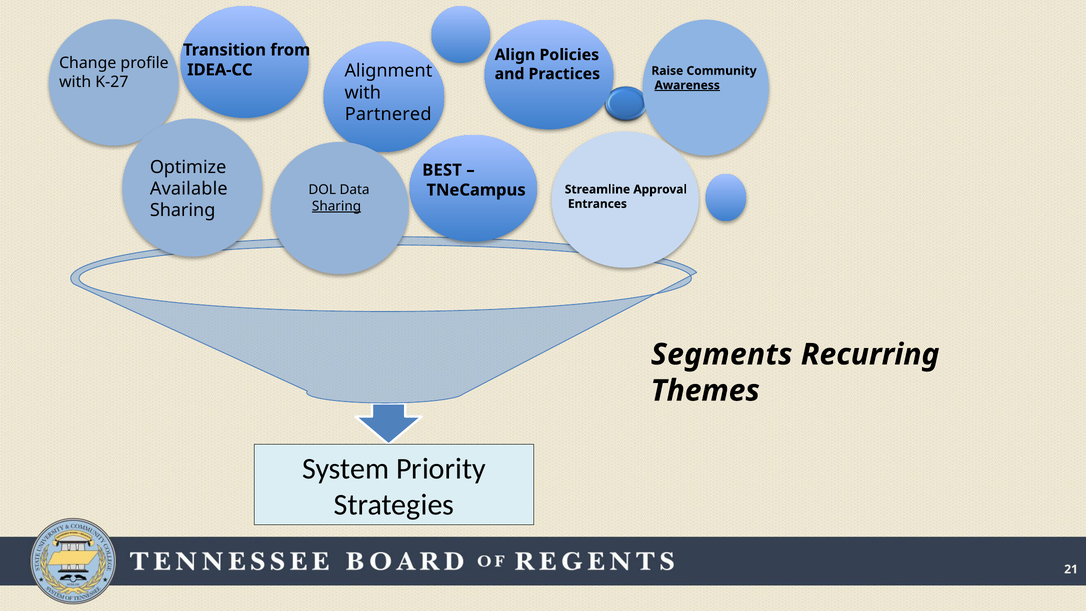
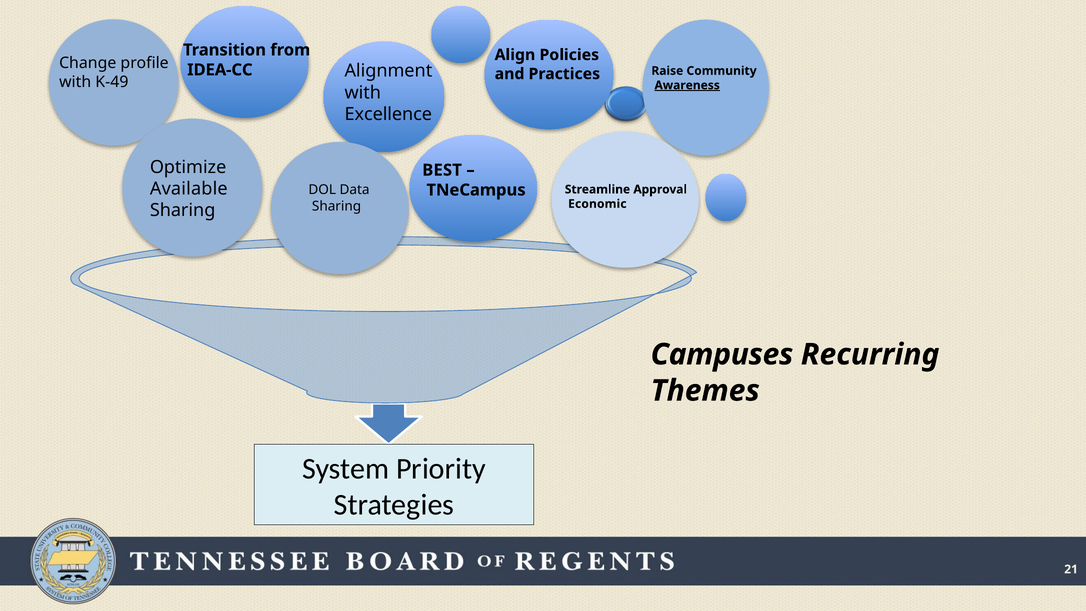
K-27: K-27 -> K-49 (112, 82)
Partnered: Partnered -> Excellence (388, 114)
Entrances: Entrances -> Economic (597, 204)
Sharing underline: present -> none (337, 206)
Segments: Segments -> Campuses (722, 354)
